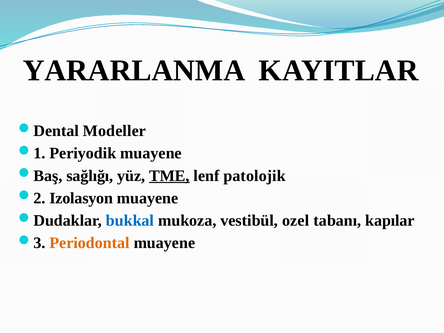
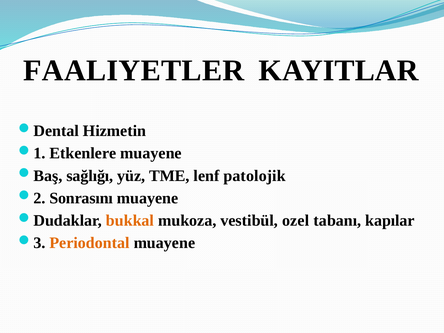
YARARLANMA: YARARLANMA -> FAALIYETLER (134, 71)
Modeller: Modeller -> Hizmetin (115, 131)
Periyodik: Periyodik -> Etkenlere (83, 153)
TME underline: present -> none (169, 176)
Izolasyon: Izolasyon -> Sonrasını (81, 198)
bukkal colour: blue -> orange (130, 221)
